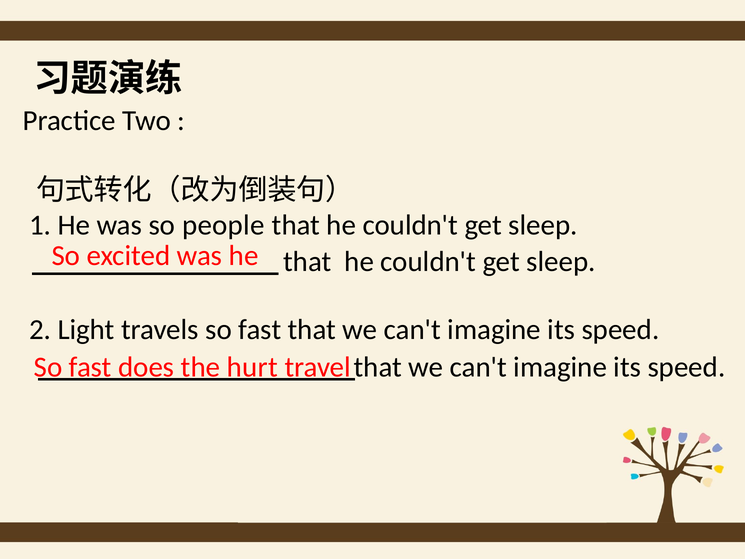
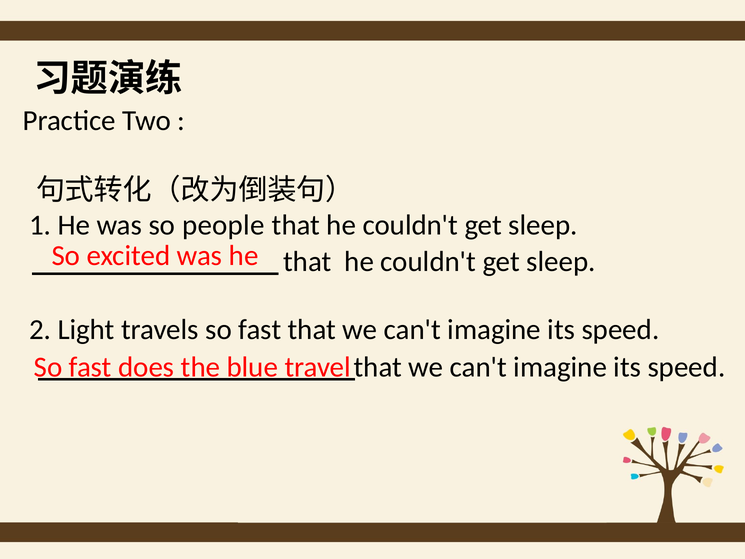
hurt: hurt -> blue (252, 367)
